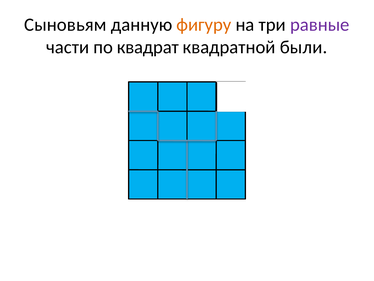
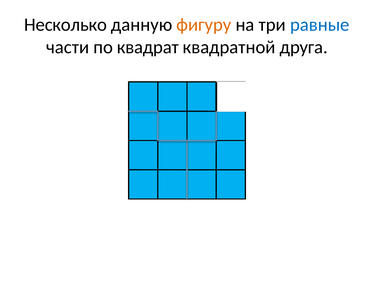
Сыновьям: Сыновьям -> Несколько (66, 25)
равные colour: purple -> blue (320, 25)
были: были -> друга (304, 47)
